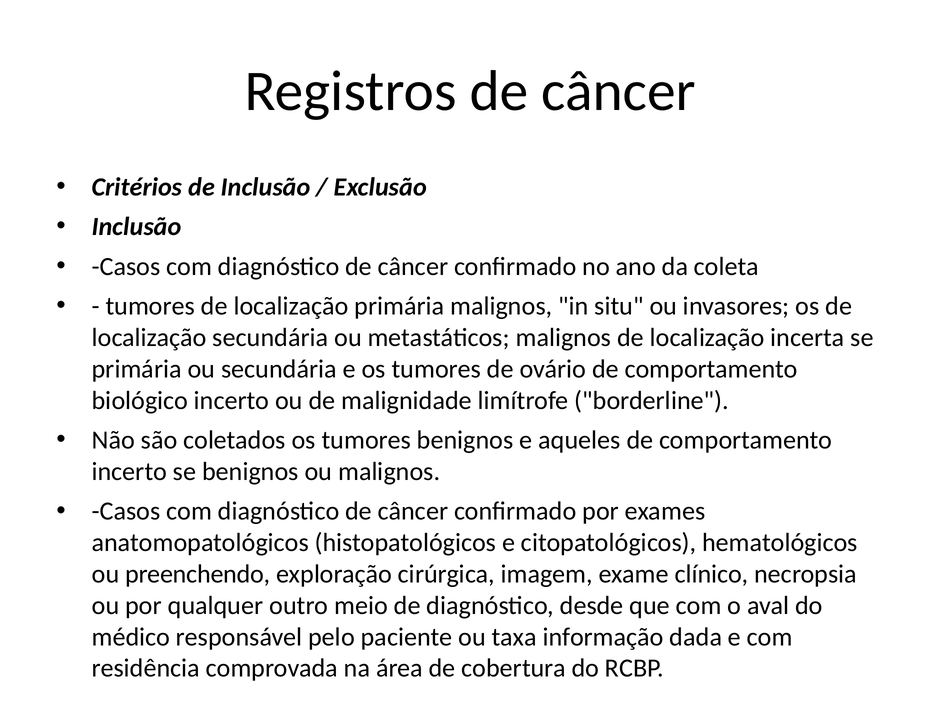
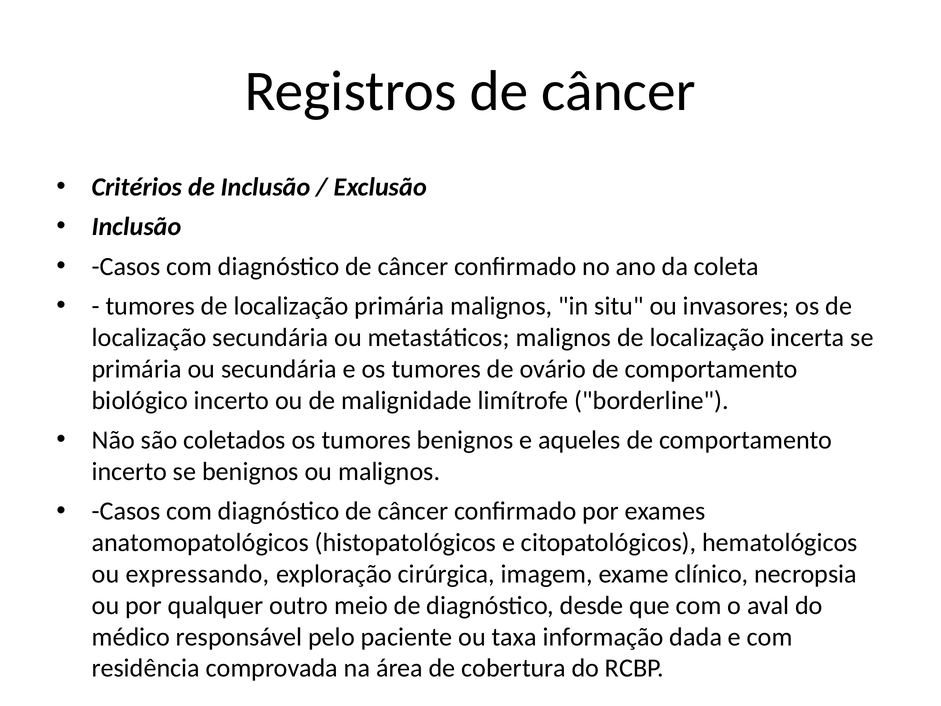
preenchendo: preenchendo -> expressando (198, 574)
